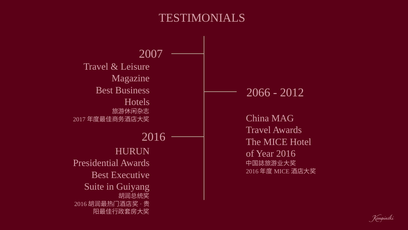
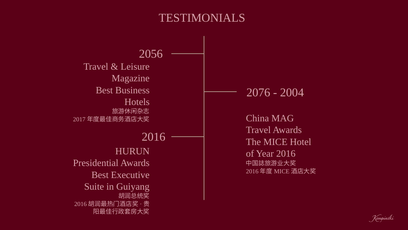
2007: 2007 -> 2056 (151, 54)
2066: 2066 -> 2076 (258, 93)
2012: 2012 -> 2004 (292, 93)
